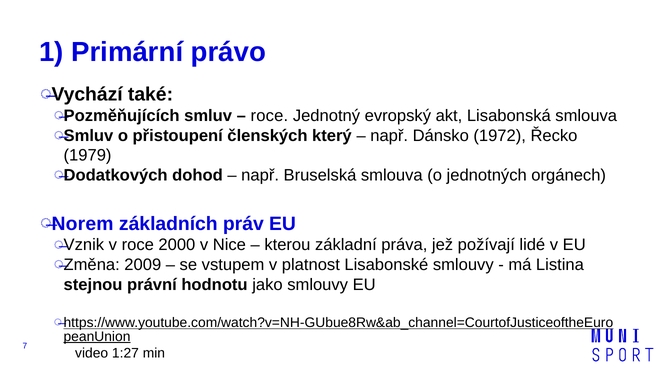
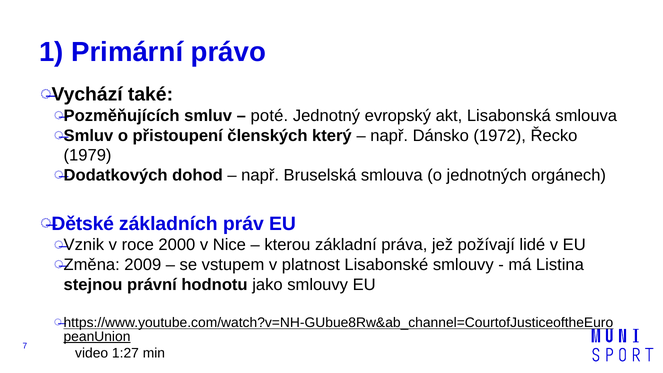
roce: roce -> poté (269, 116)
Norem: Norem -> Dětské (83, 224)
